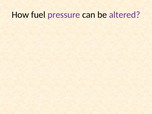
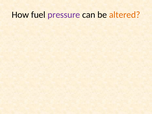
altered colour: purple -> orange (125, 15)
